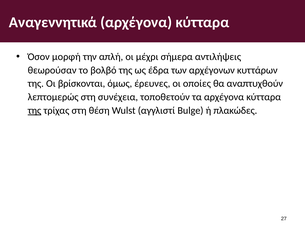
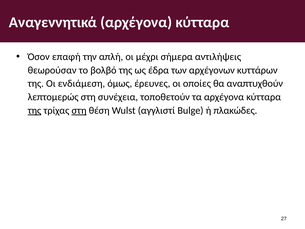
μορφή: μορφή -> επαφή (66, 57)
βρίσκονται: βρίσκονται -> ενδιάμεση (81, 83)
στη underline: none -> present (79, 110)
